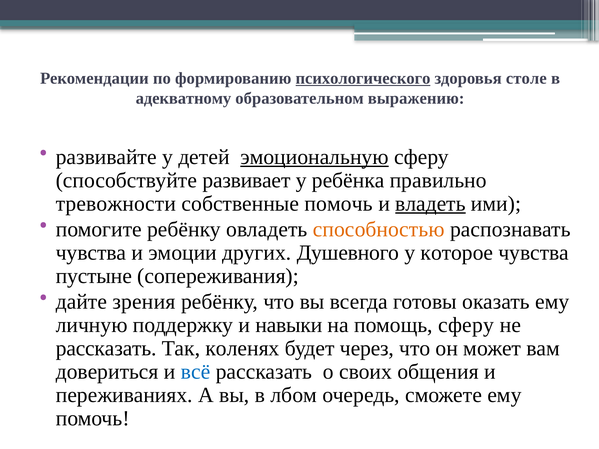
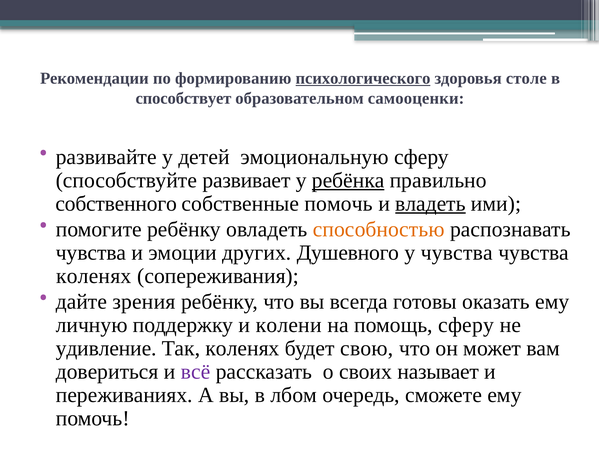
адекватному: адекватному -> способствует (183, 98)
выражению: выражению -> самооценки (416, 98)
эмоциональную underline: present -> none (314, 157)
ребёнка underline: none -> present (348, 181)
тревожности: тревожности -> собственного (116, 204)
у которое: которое -> чувства (457, 253)
пустыне: пустыне -> коленях (94, 276)
навыки: навыки -> колени (289, 325)
рассказать: рассказать -> удивление (106, 348)
через: через -> свою (367, 348)
всё colour: blue -> purple (196, 372)
общения: общения -> называет (438, 372)
